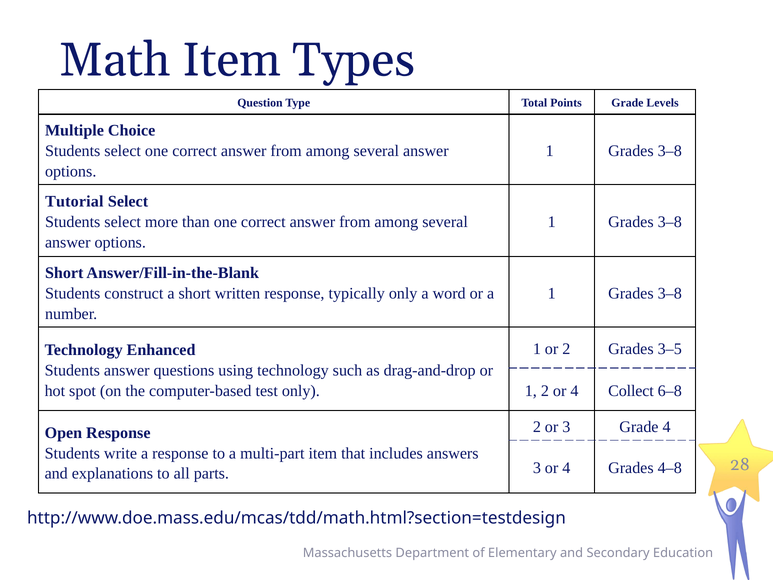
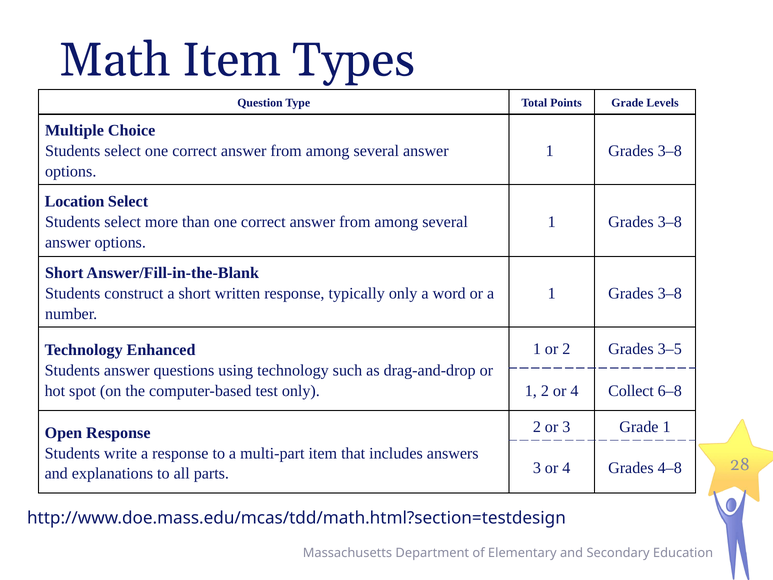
Tutorial: Tutorial -> Location (75, 202)
Grade 4: 4 -> 1 (667, 427)
